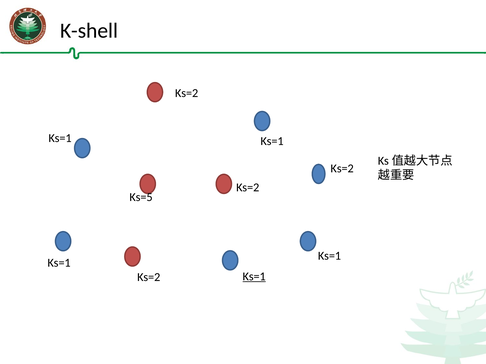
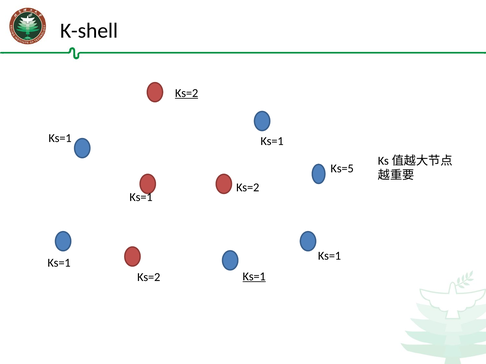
Ks=2 underline: none -> present (187, 93)
Ks=2: Ks=2 -> Ks=5 (342, 169)
Ks=5: Ks=5 -> Ks=1 (141, 197)
